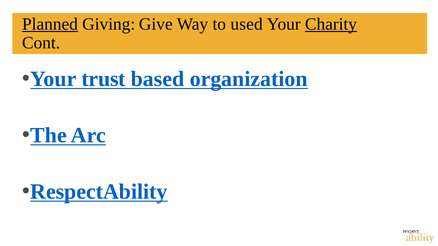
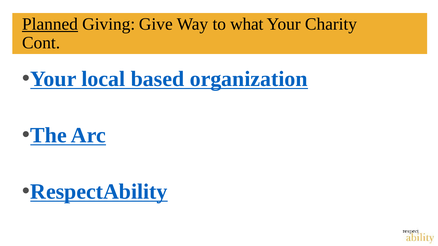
used: used -> what (247, 24)
Charity underline: present -> none (331, 24)
trust: trust -> local (103, 79)
